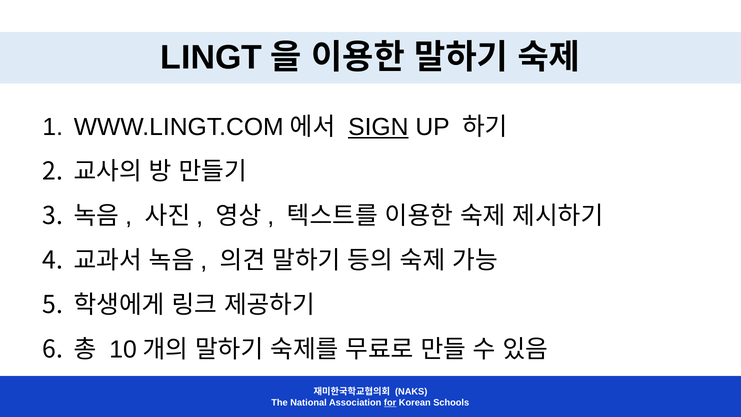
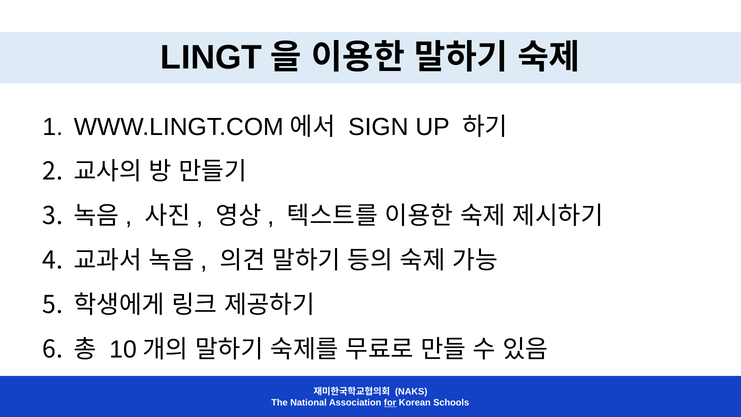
SIGN underline: present -> none (378, 127)
